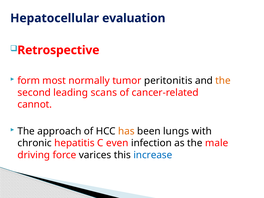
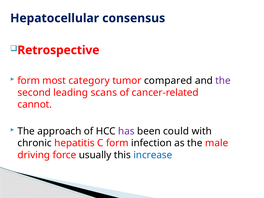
evaluation: evaluation -> consensus (134, 18)
normally: normally -> category (89, 81)
peritonitis: peritonitis -> compared (168, 81)
the colour: orange -> purple (223, 81)
has colour: orange -> purple (126, 131)
lungs: lungs -> could (176, 131)
C even: even -> form (117, 143)
varices: varices -> usually (95, 155)
